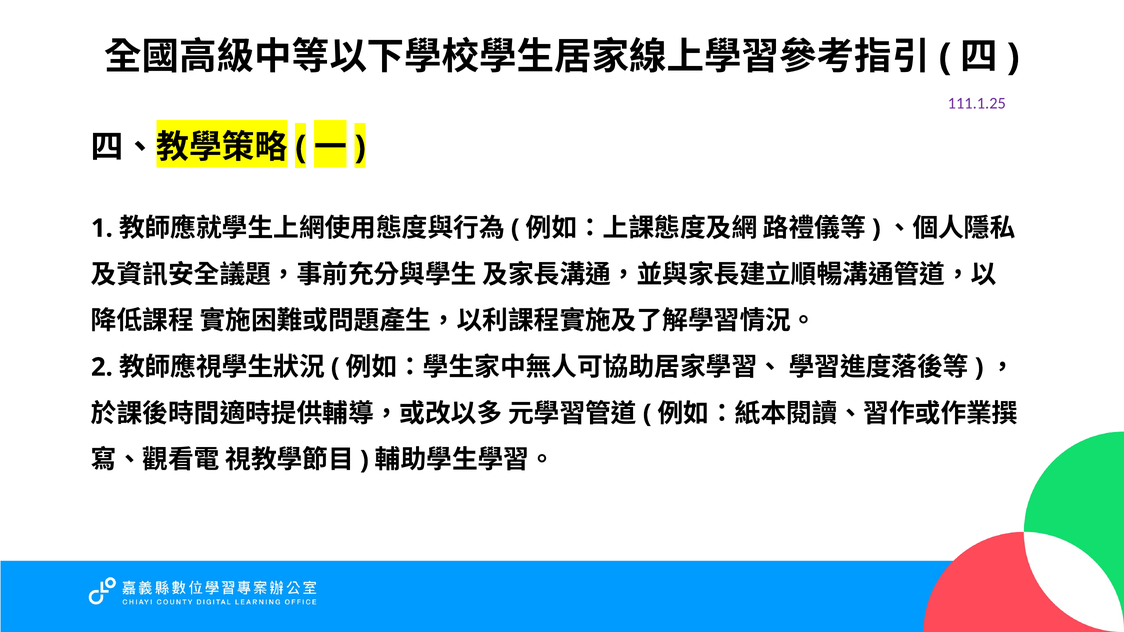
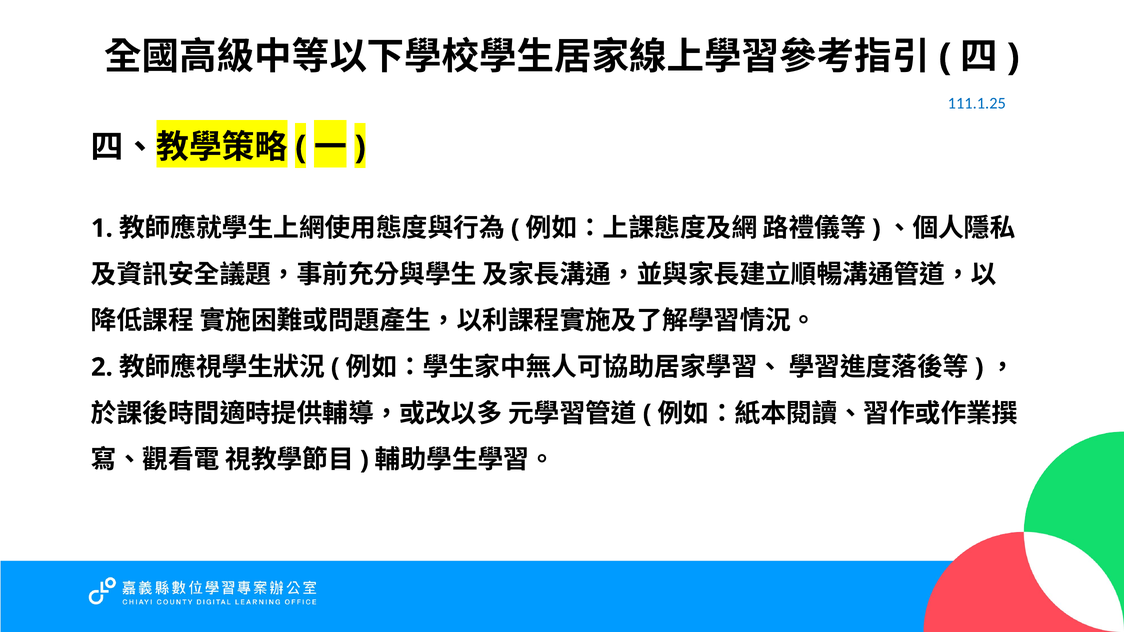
111.1.25 colour: purple -> blue (977, 103)
